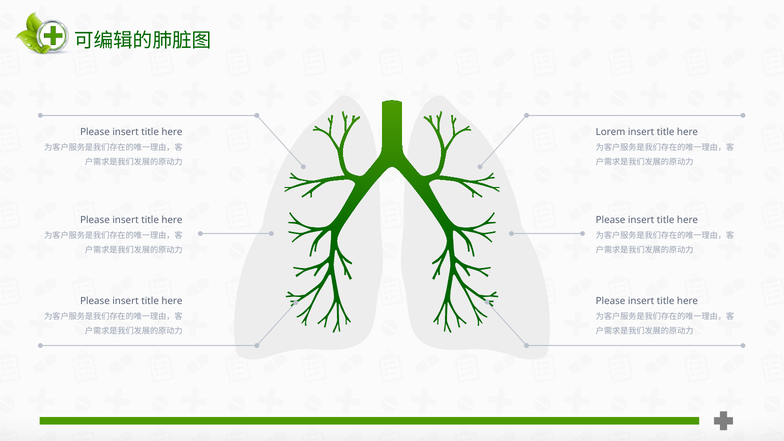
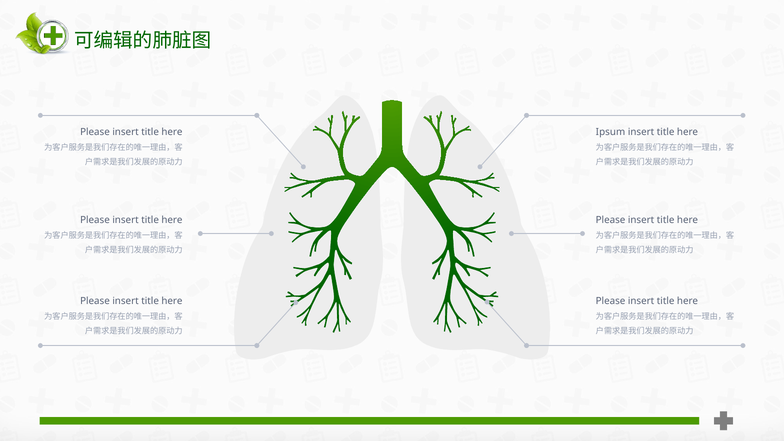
Lorem: Lorem -> Ipsum (611, 132)
